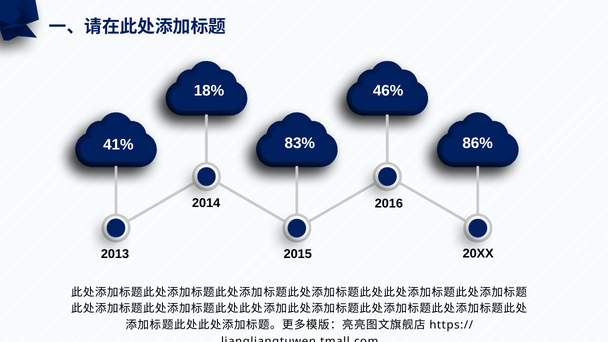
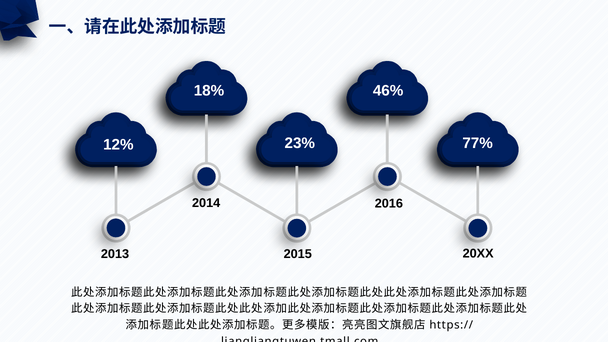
83%: 83% -> 23% (300, 143)
86%: 86% -> 77% (478, 143)
41%: 41% -> 12% (118, 145)
